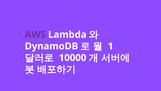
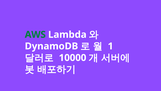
AWS colour: purple -> green (35, 34)
